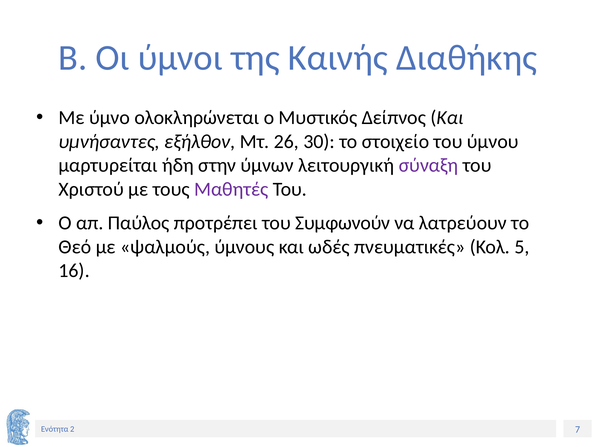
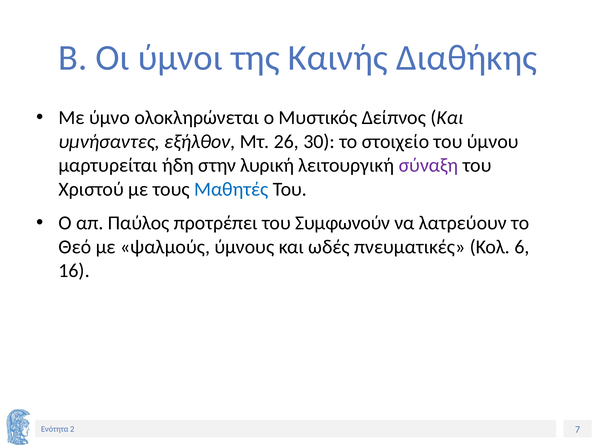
ύμνων: ύμνων -> λυρική (267, 165)
Μαθητές colour: purple -> blue (231, 189)
5: 5 -> 6 (522, 247)
